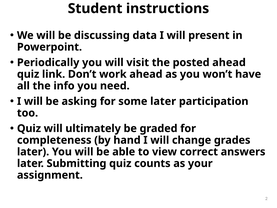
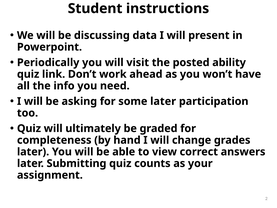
posted ahead: ahead -> ability (229, 62)
